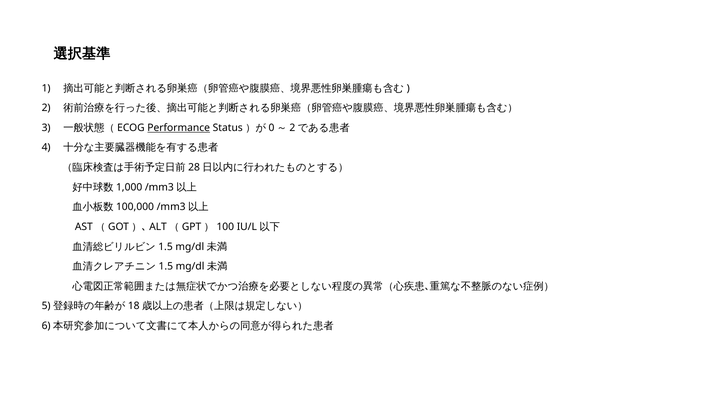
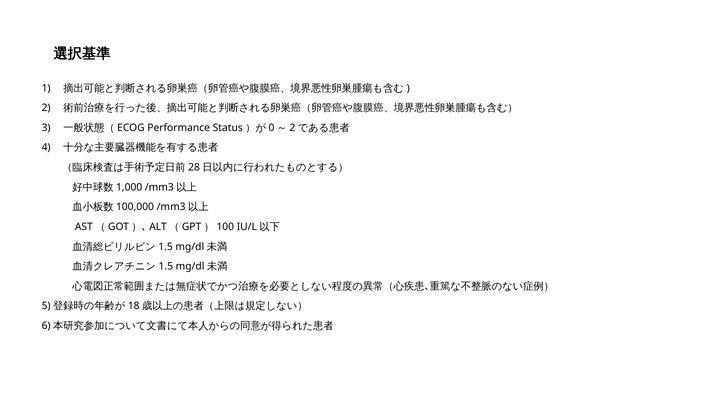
Performance underline: present -> none (179, 128)
